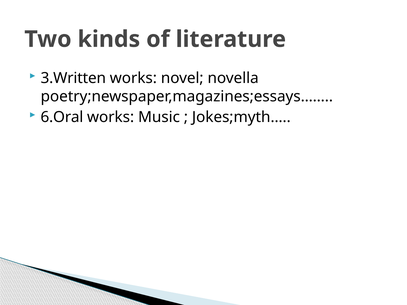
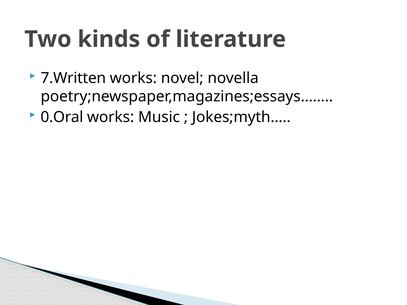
3.Written: 3.Written -> 7.Written (73, 78)
6.Oral: 6.Oral -> 0.Oral (62, 117)
